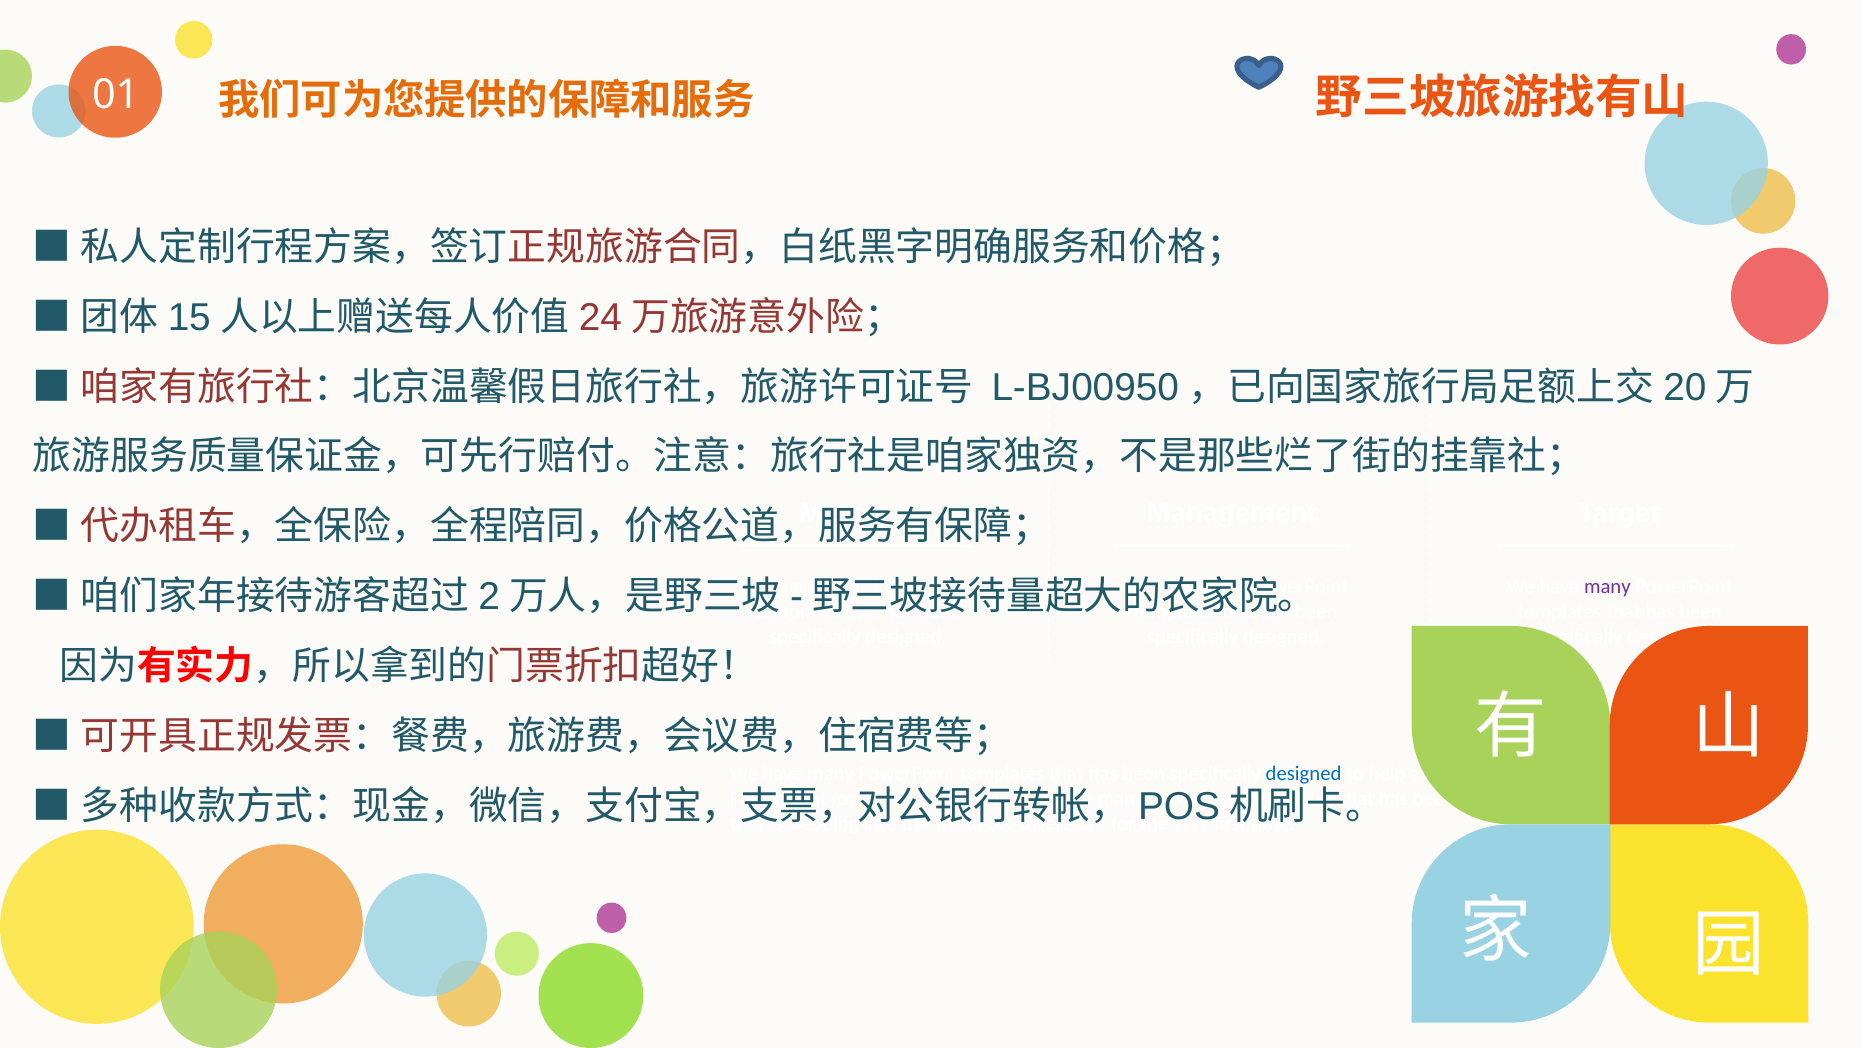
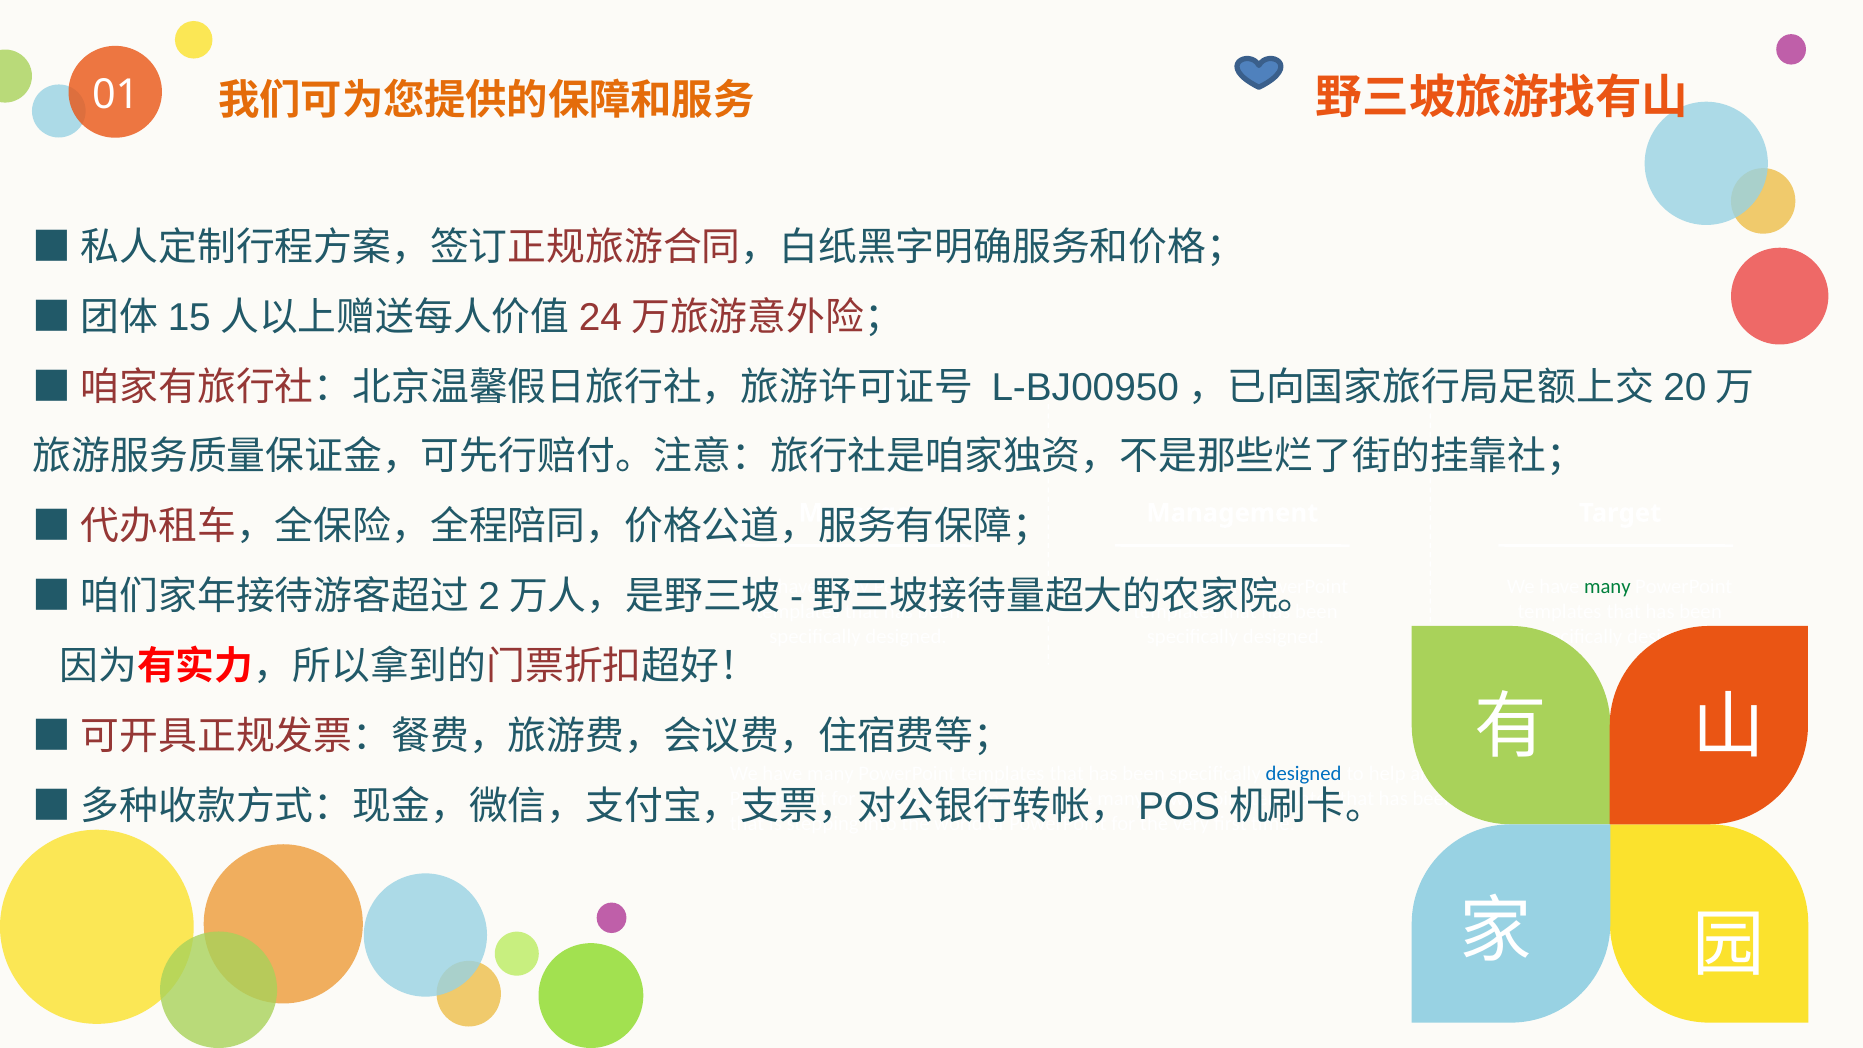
many colour: purple -> green (1607, 587)
